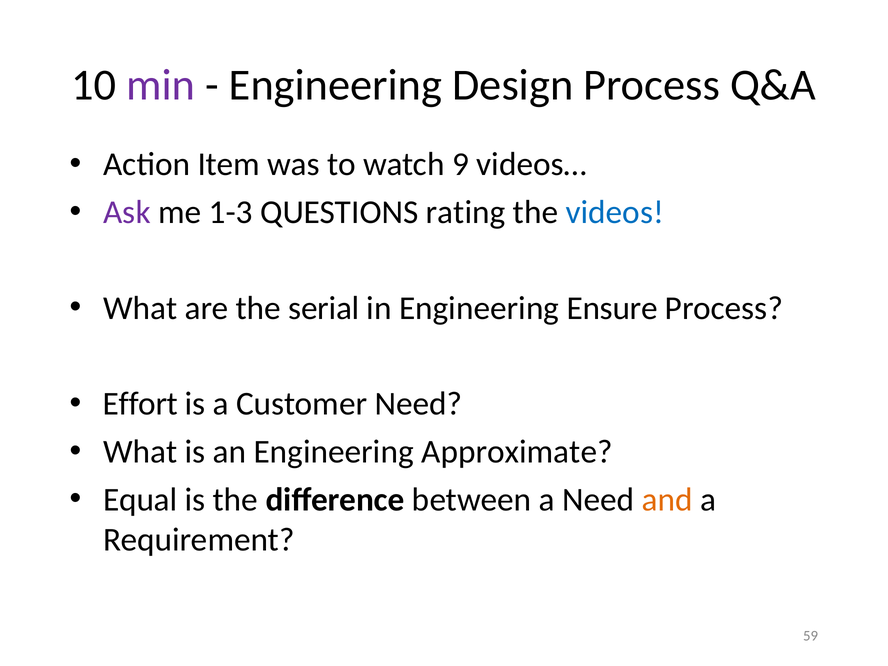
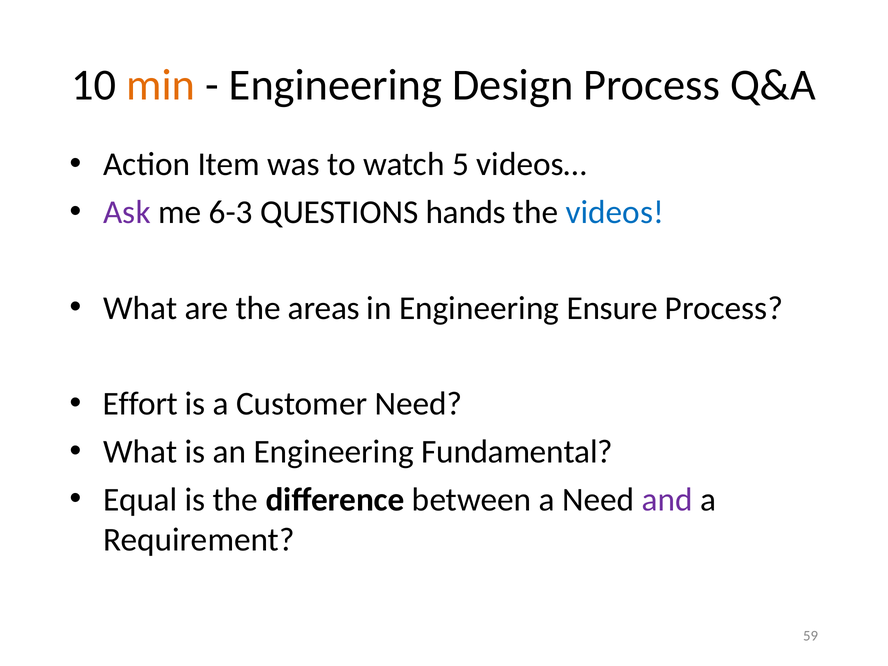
min colour: purple -> orange (161, 85)
9: 9 -> 5 (461, 164)
1-3: 1-3 -> 6-3 (231, 212)
rating: rating -> hands (466, 212)
serial: serial -> areas (324, 308)
Approximate: Approximate -> Fundamental (517, 452)
and colour: orange -> purple (667, 500)
